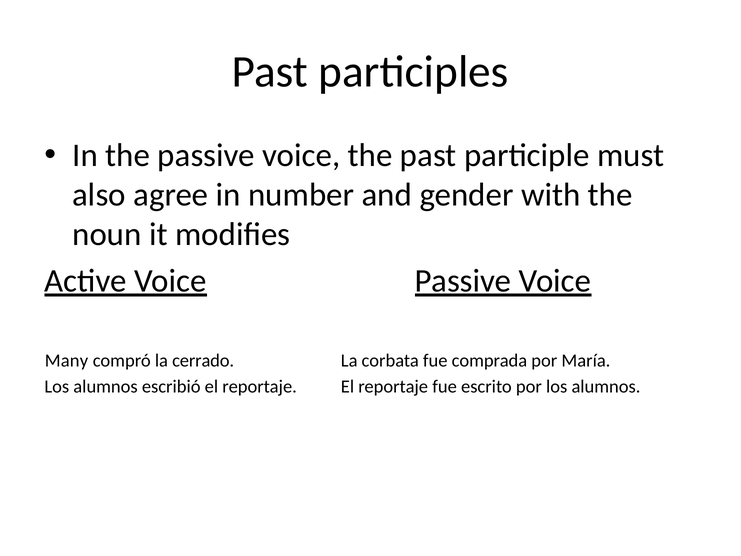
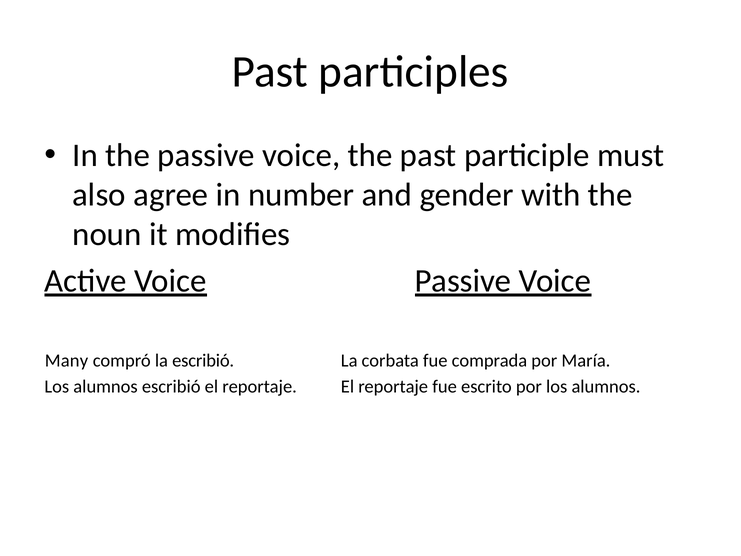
la cerrado: cerrado -> escribió (203, 360)
